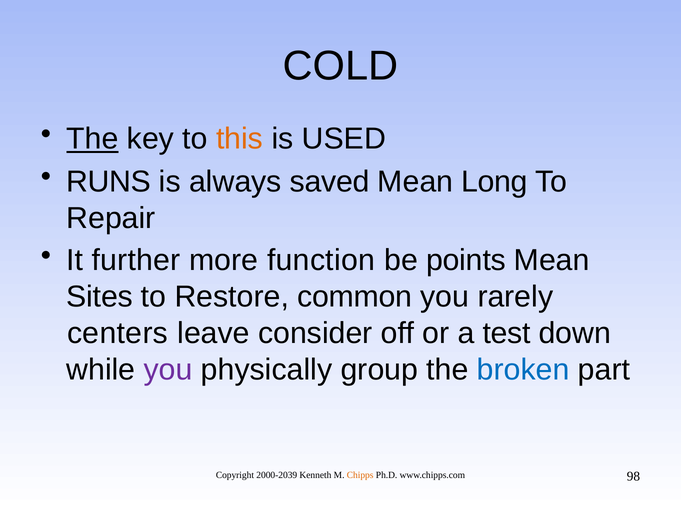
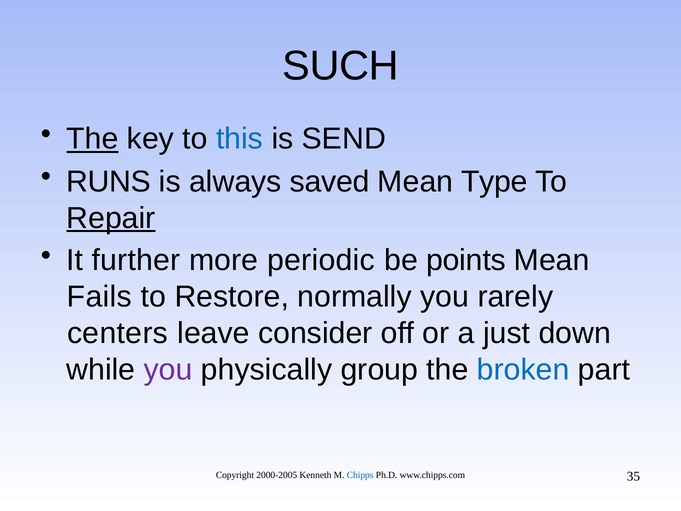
COLD: COLD -> SUCH (341, 66)
this colour: orange -> blue (240, 139)
USED: USED -> SEND (344, 139)
Long: Long -> Type (494, 182)
Repair underline: none -> present (111, 218)
function: function -> periodic (321, 260)
Sites: Sites -> Fails (99, 297)
common: common -> normally (355, 297)
test: test -> just (507, 333)
2000-2039: 2000-2039 -> 2000-2005 (277, 475)
Chipps colour: orange -> blue (360, 475)
98: 98 -> 35 (633, 476)
